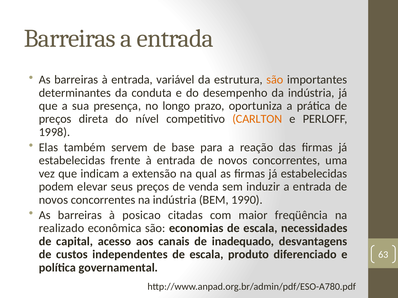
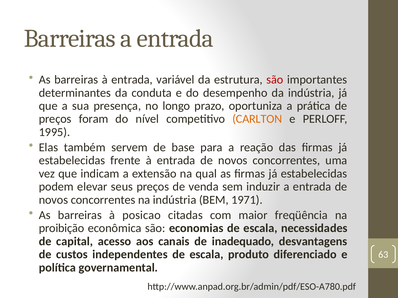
são colour: orange -> red (275, 80)
direta: direta -> foram (94, 119)
1998: 1998 -> 1995 (54, 132)
1990: 1990 -> 1971 (247, 200)
realizado: realizado -> proibição (62, 229)
